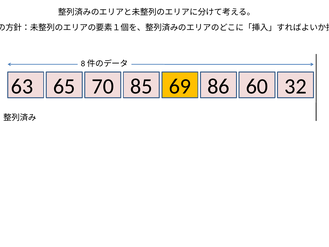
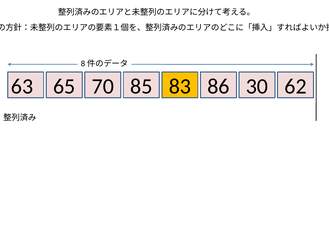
69: 69 -> 83 (180, 86)
60: 60 -> 30 (257, 86)
32: 32 -> 62 (296, 86)
